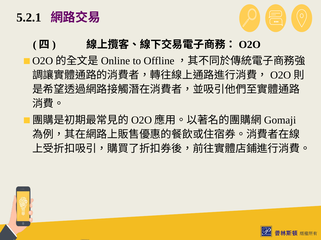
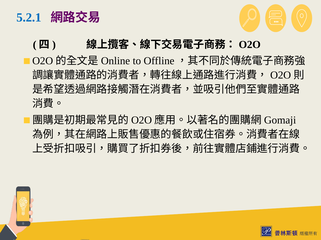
5.2.1 colour: black -> blue (29, 18)
